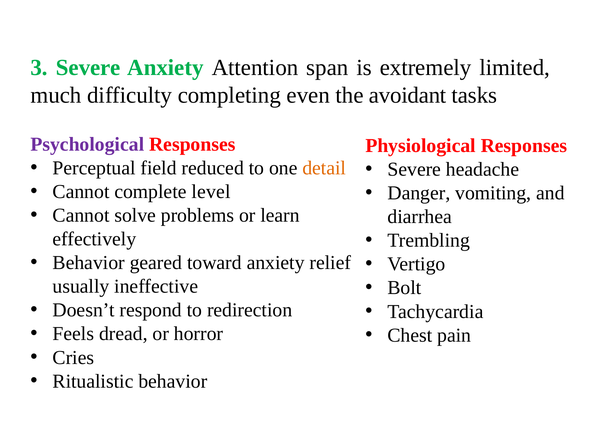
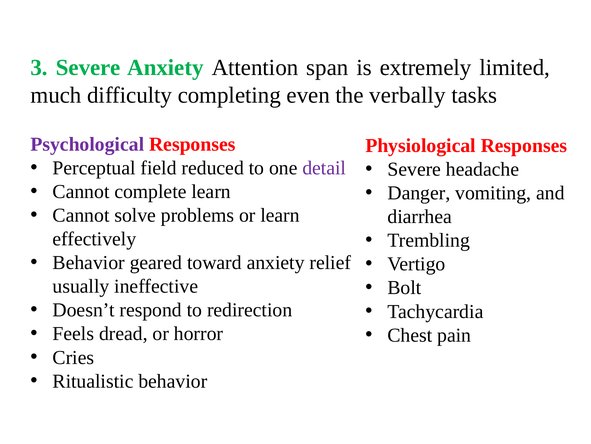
avoidant: avoidant -> verbally (407, 95)
detail colour: orange -> purple (324, 168)
complete level: level -> learn (211, 191)
